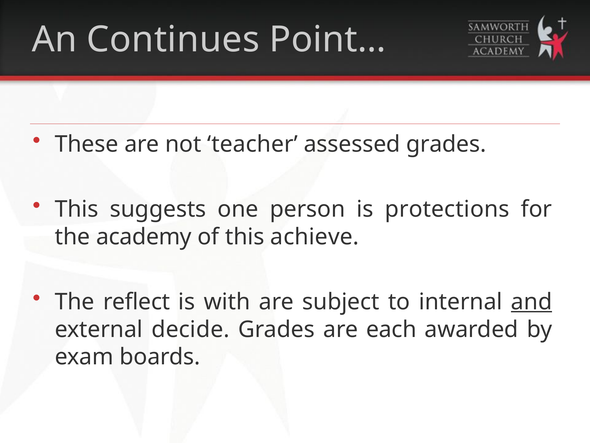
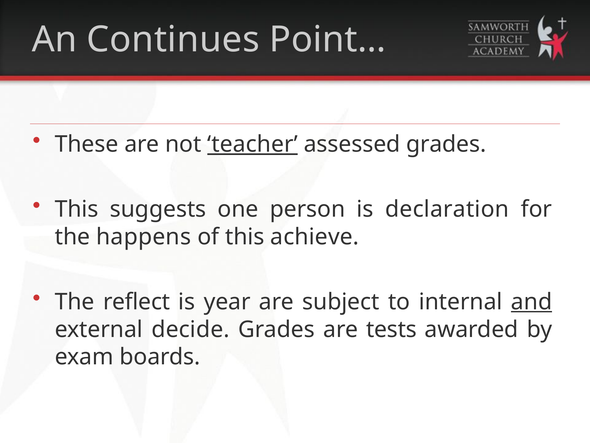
teacher underline: none -> present (253, 144)
protections: protections -> declaration (447, 209)
academy: academy -> happens (144, 237)
with: with -> year (227, 302)
each: each -> tests (391, 329)
